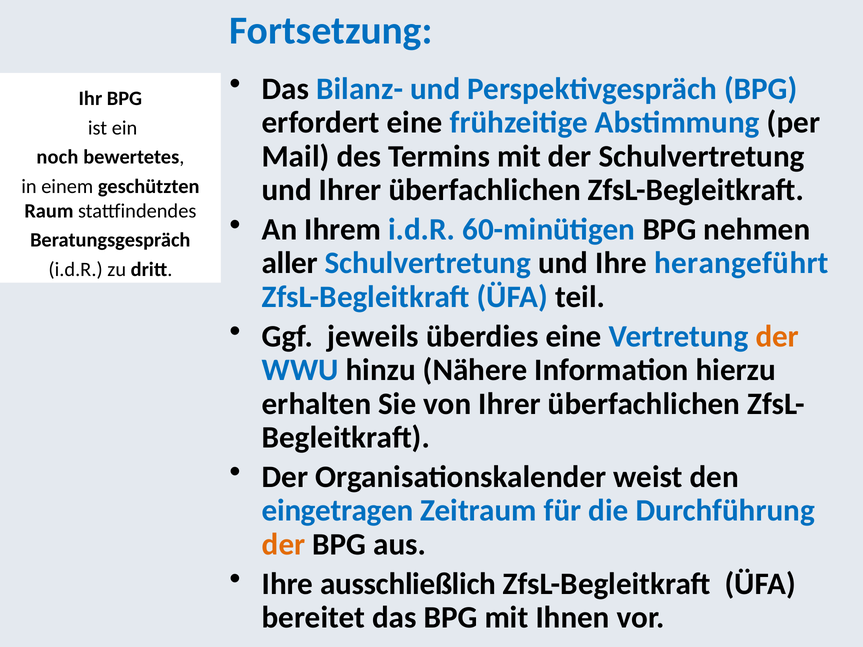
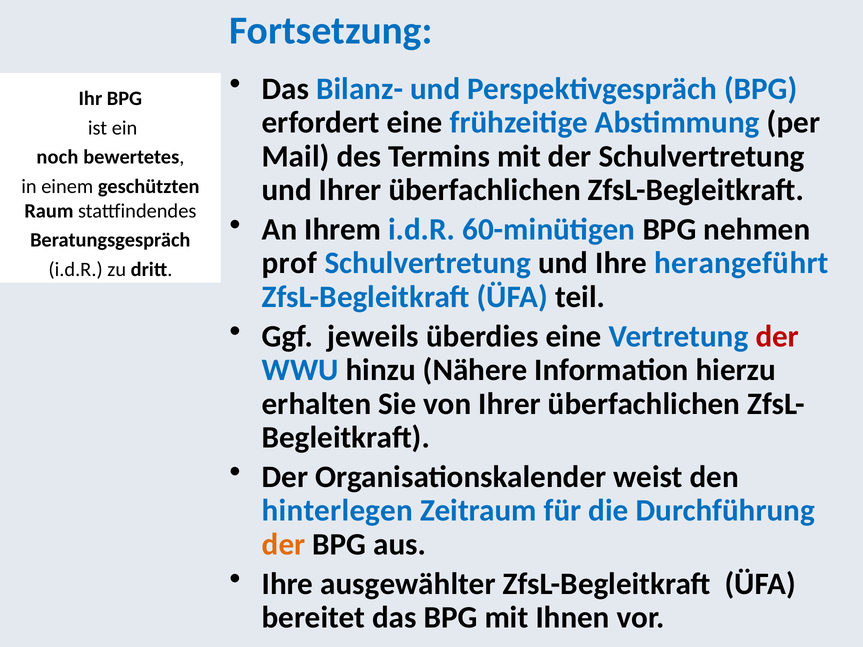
aller: aller -> prof (289, 263)
der colour: orange -> red (777, 337)
eingetragen: eingetragen -> hinterlegen (337, 511)
ausschließlich: ausschließlich -> ausgewählter (408, 584)
